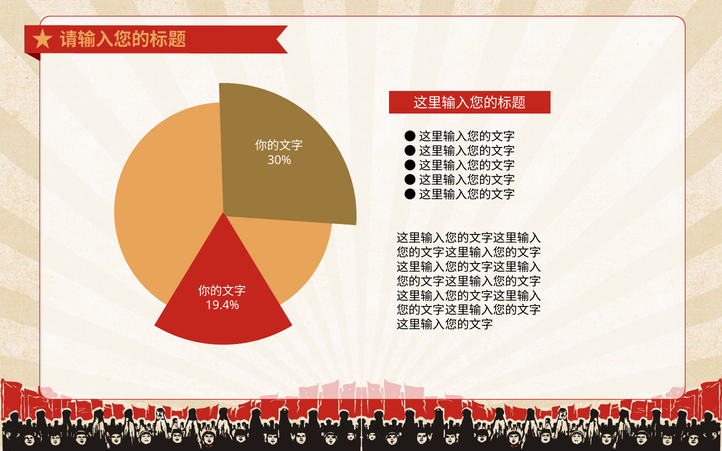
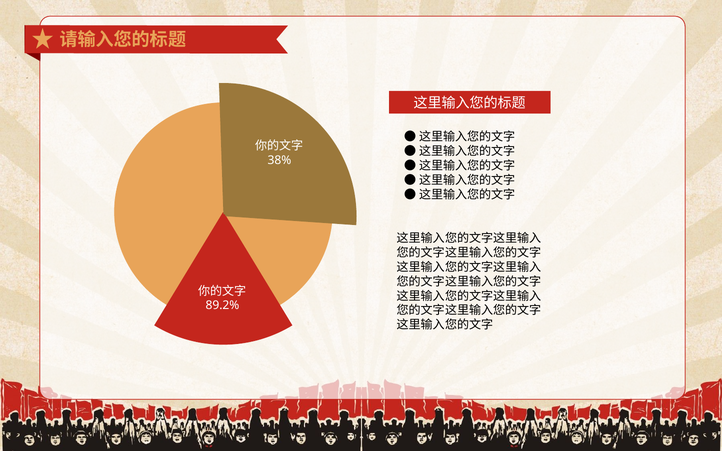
30%: 30% -> 38% (279, 160)
19.4%: 19.4% -> 89.2% (222, 306)
